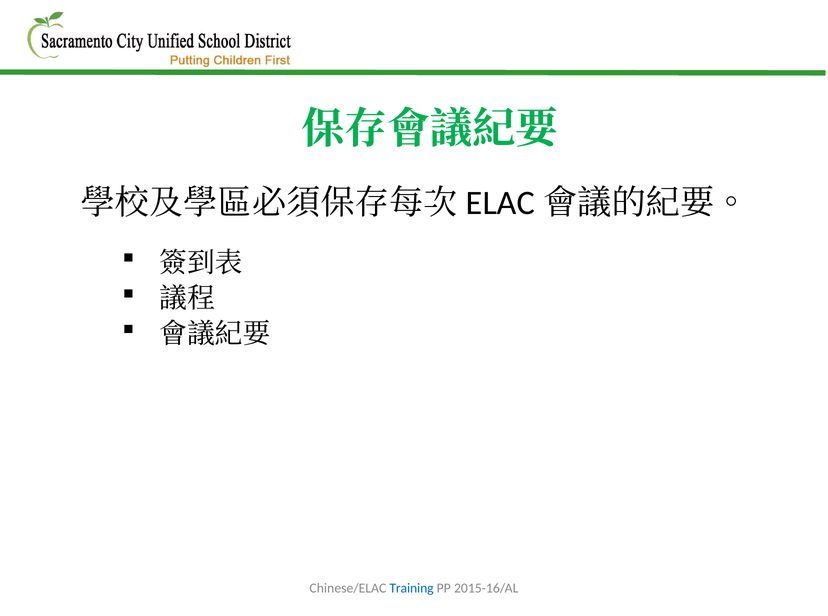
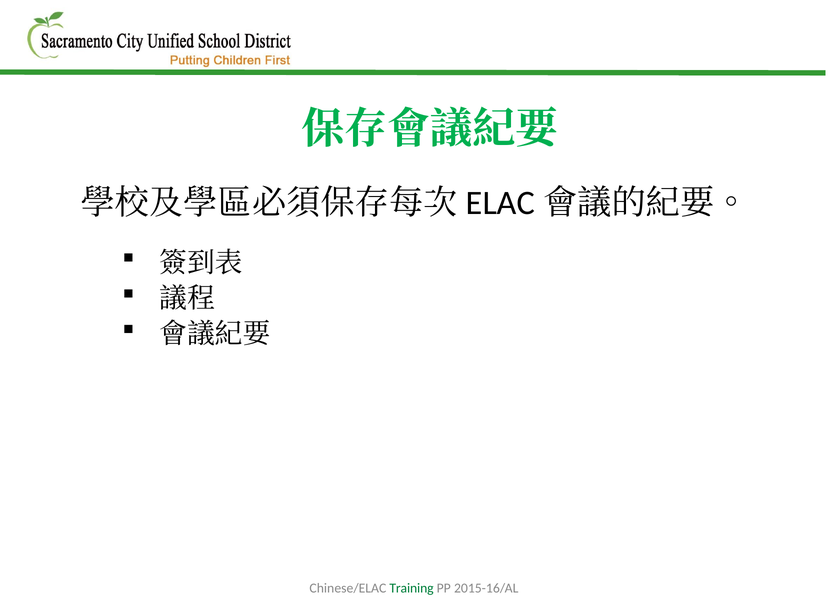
Training colour: blue -> green (412, 588)
